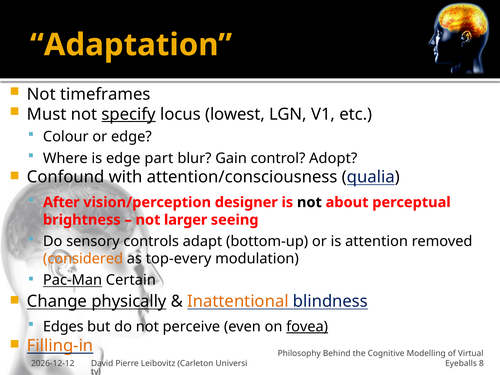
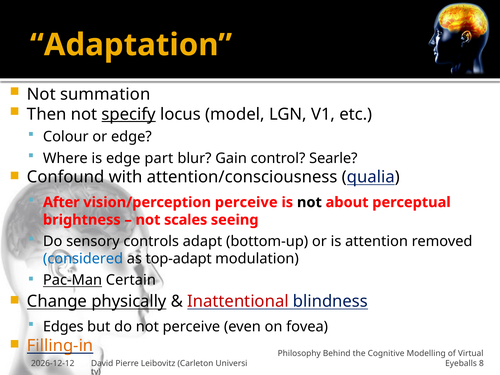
timeframes: timeframes -> summation (105, 94)
Must: Must -> Then (47, 114)
lowest: lowest -> model (235, 114)
Adopt: Adopt -> Searle (333, 158)
vision/perception designer: designer -> perceive (246, 202)
larger: larger -> scales (186, 220)
considered colour: orange -> blue (83, 259)
top-every: top-every -> top-adapt (179, 259)
Inattentional colour: orange -> red (238, 301)
fovea underline: present -> none (307, 327)
